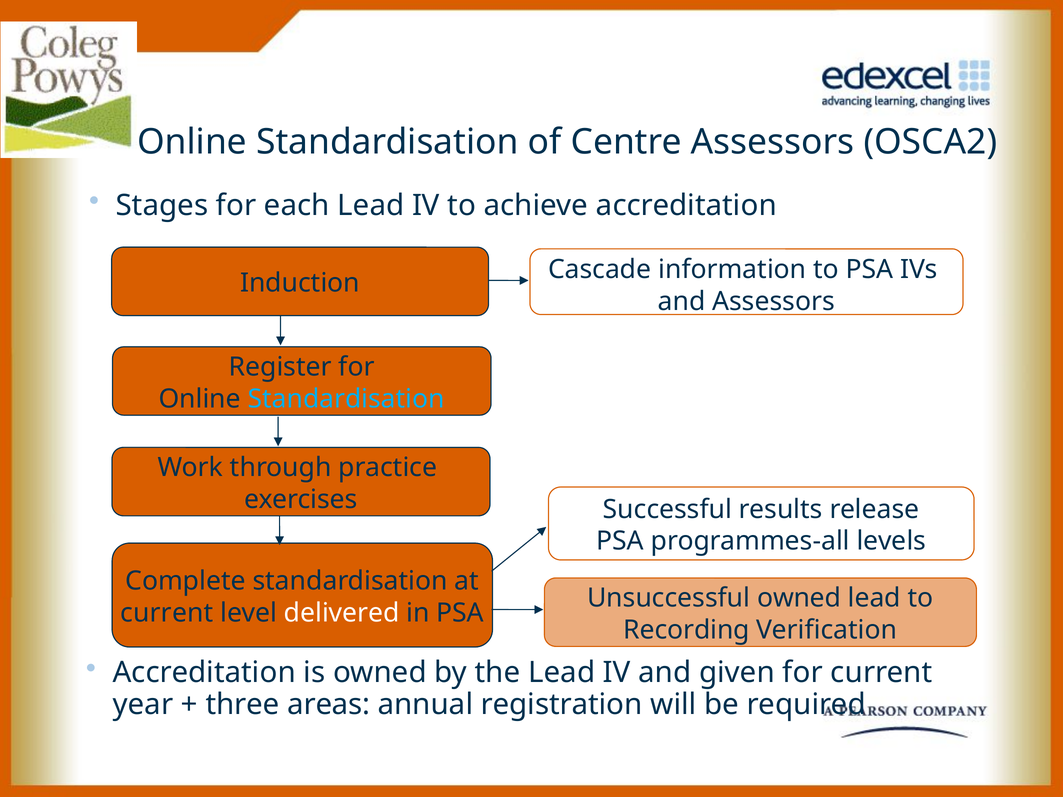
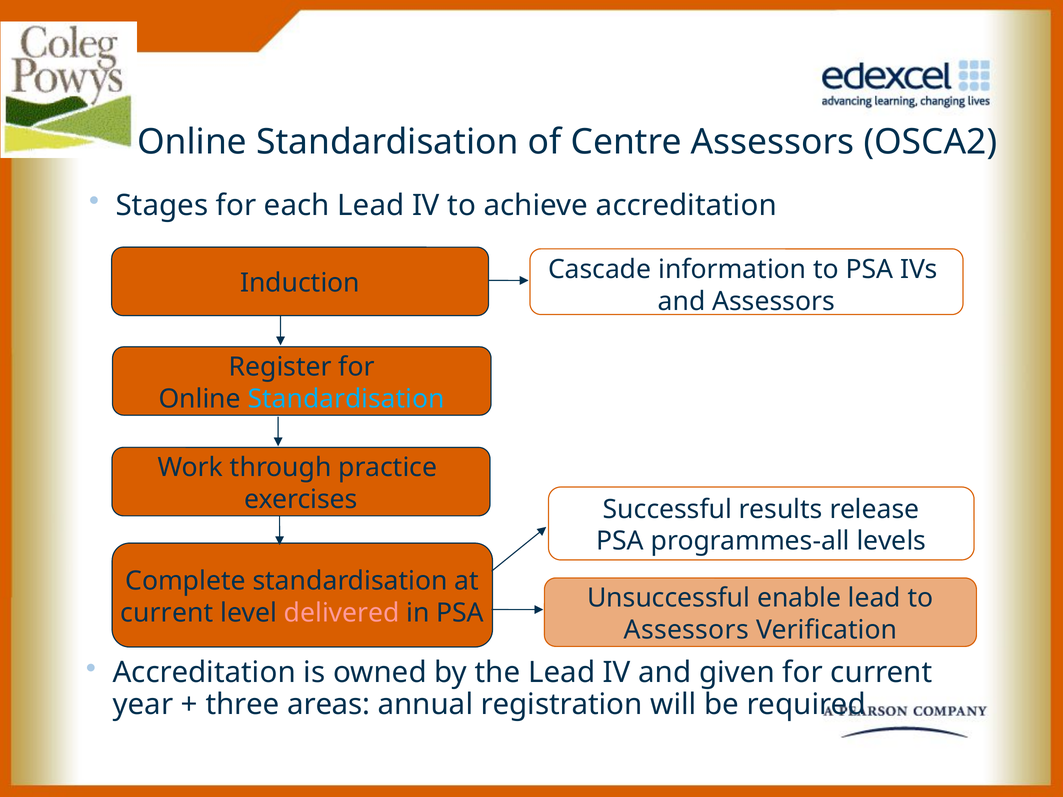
Unsuccessful owned: owned -> enable (799, 598)
delivered colour: white -> pink (342, 613)
Recording: Recording -> Assessors (686, 630)
